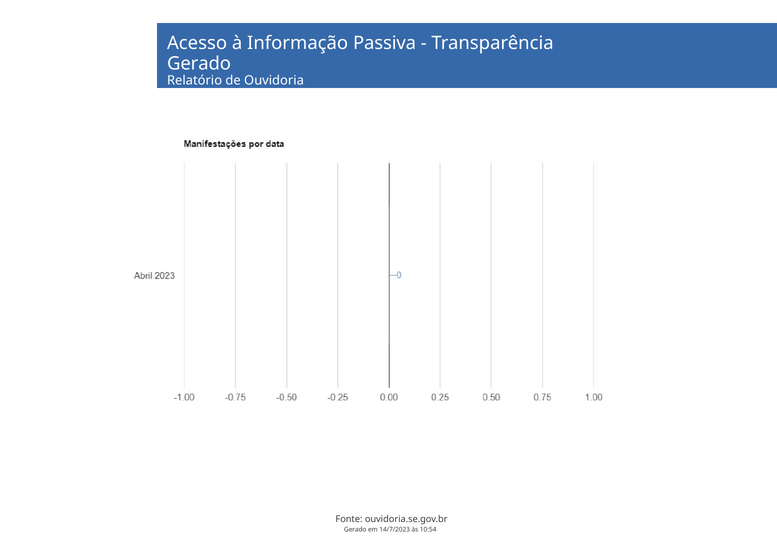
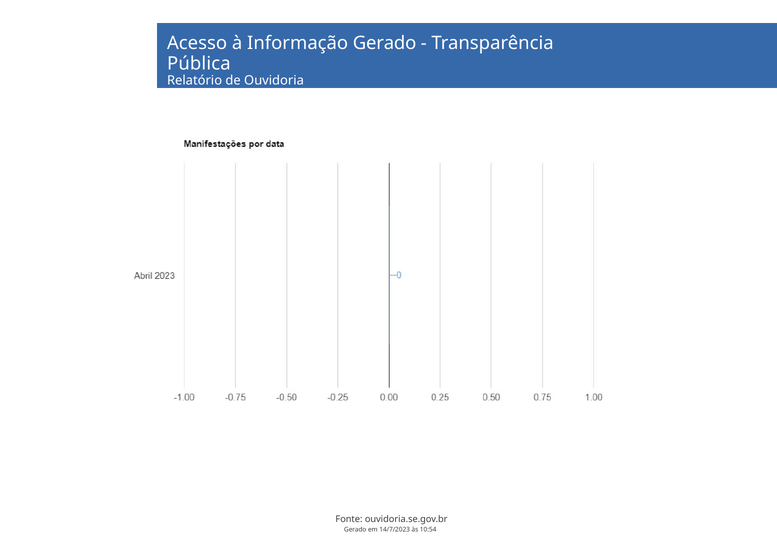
Informação Passiva: Passiva -> Gerado (385, 43)
Gerado: Gerado -> Pública (199, 64)
